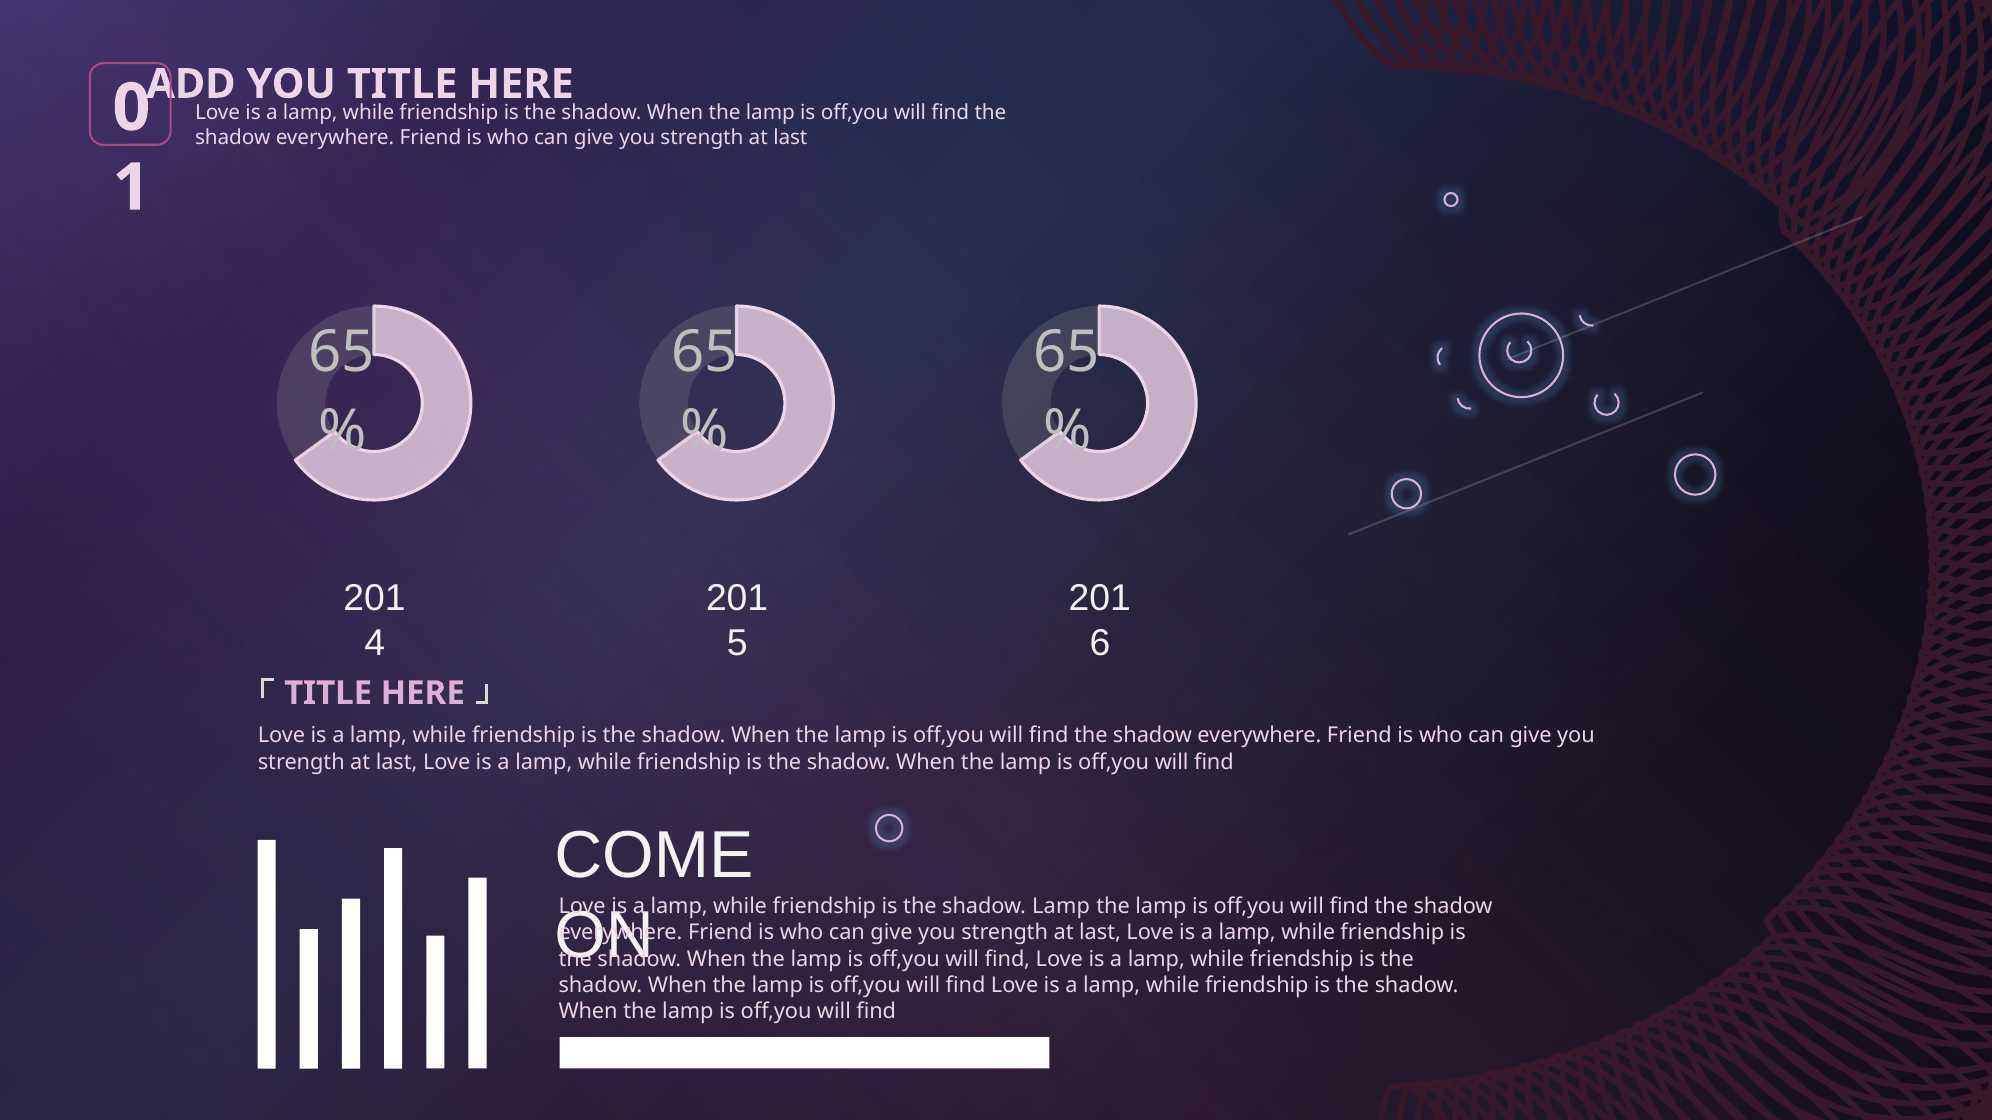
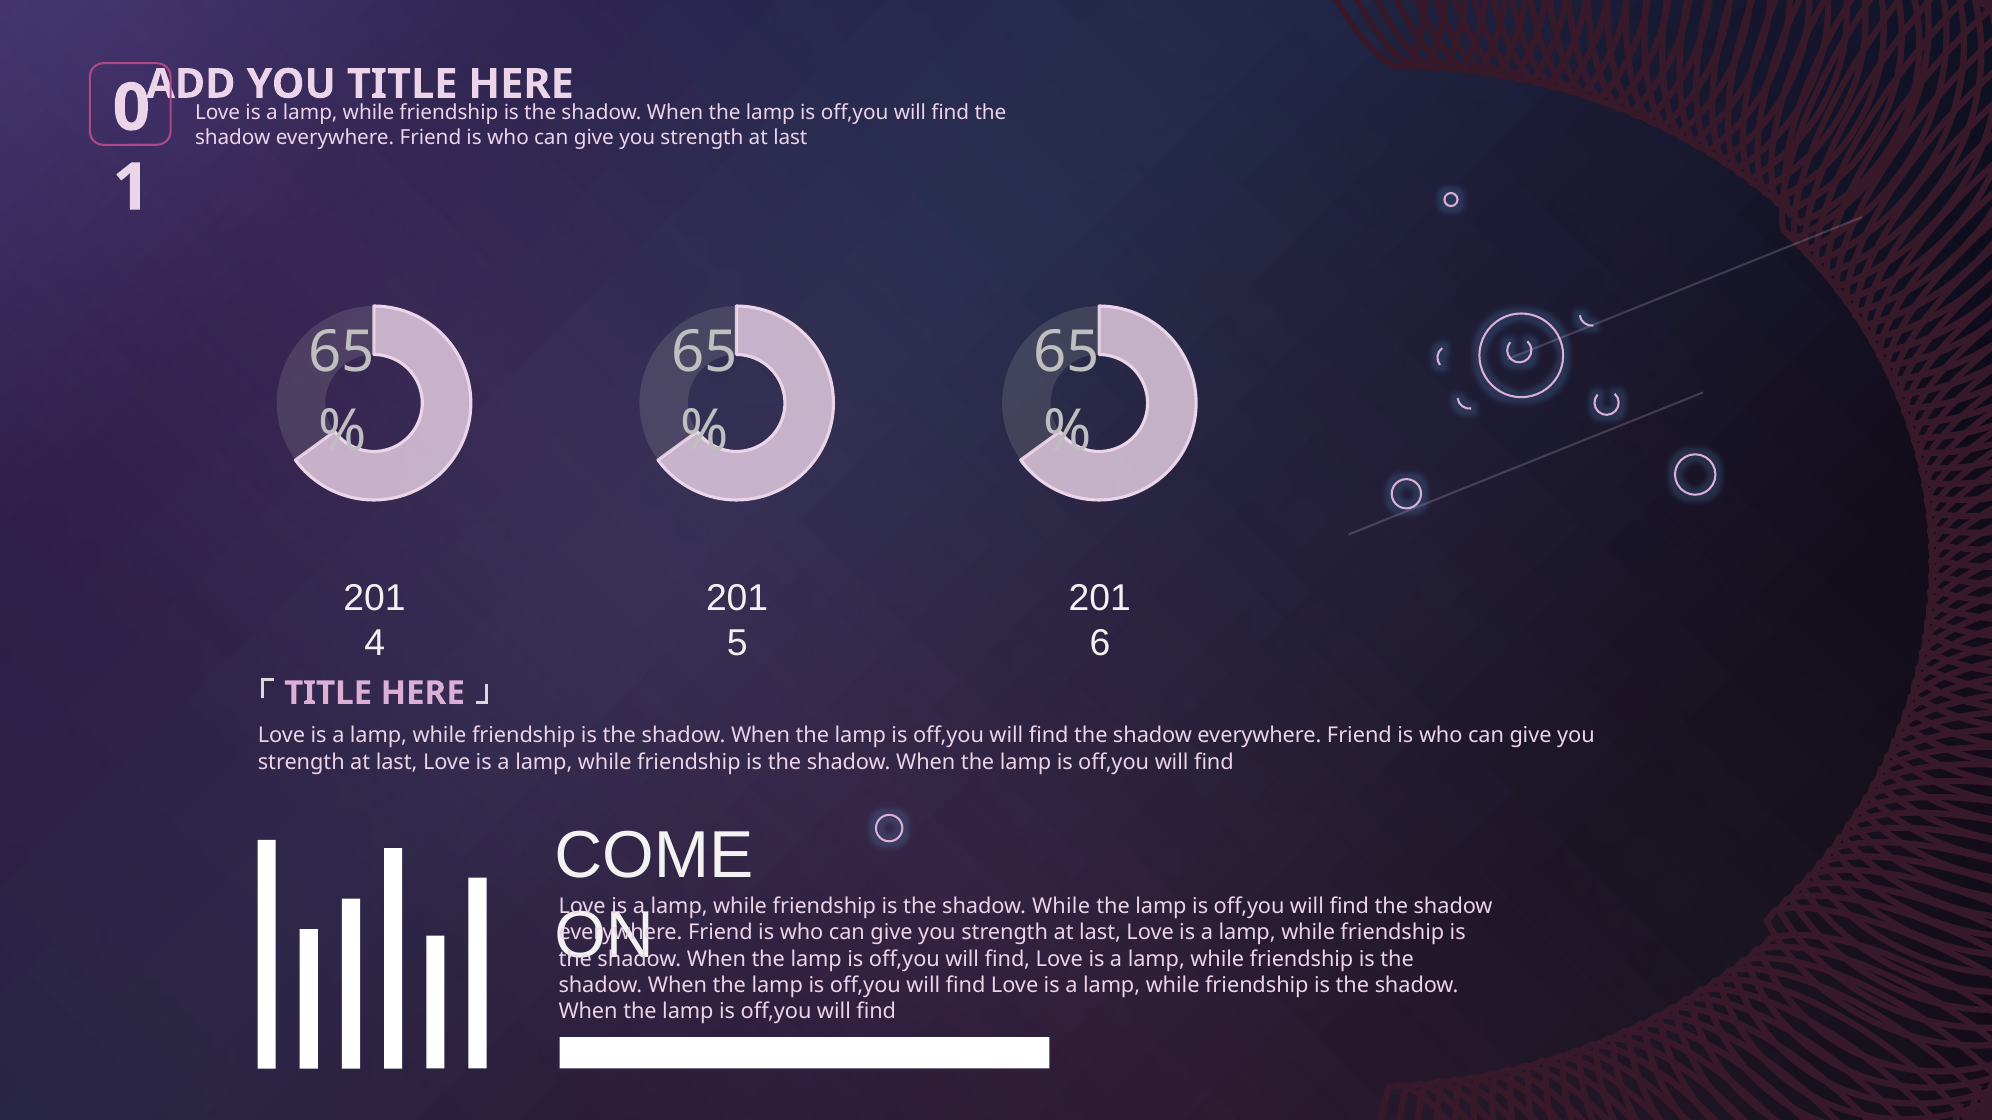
shadow Lamp: Lamp -> While (1061, 907)
